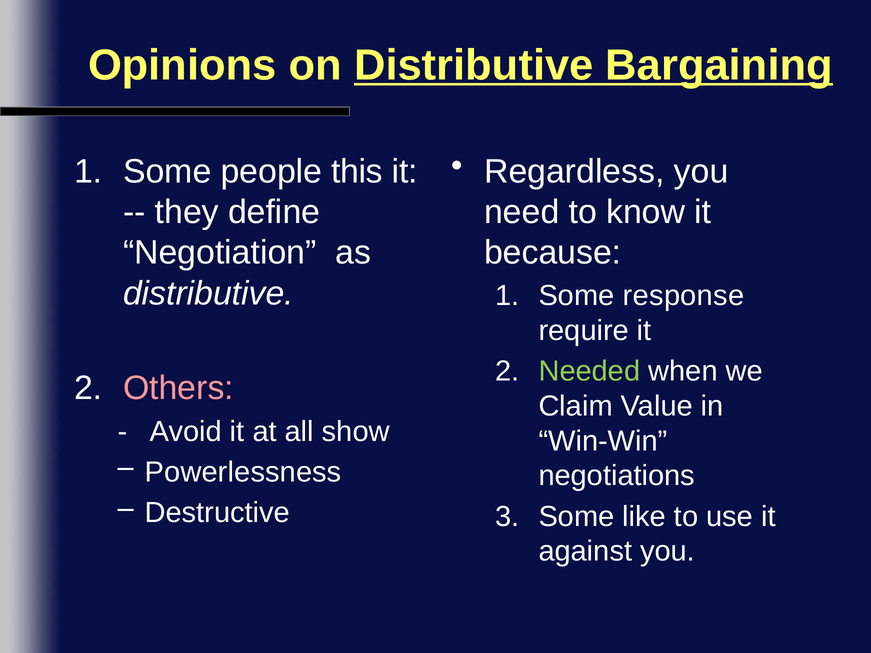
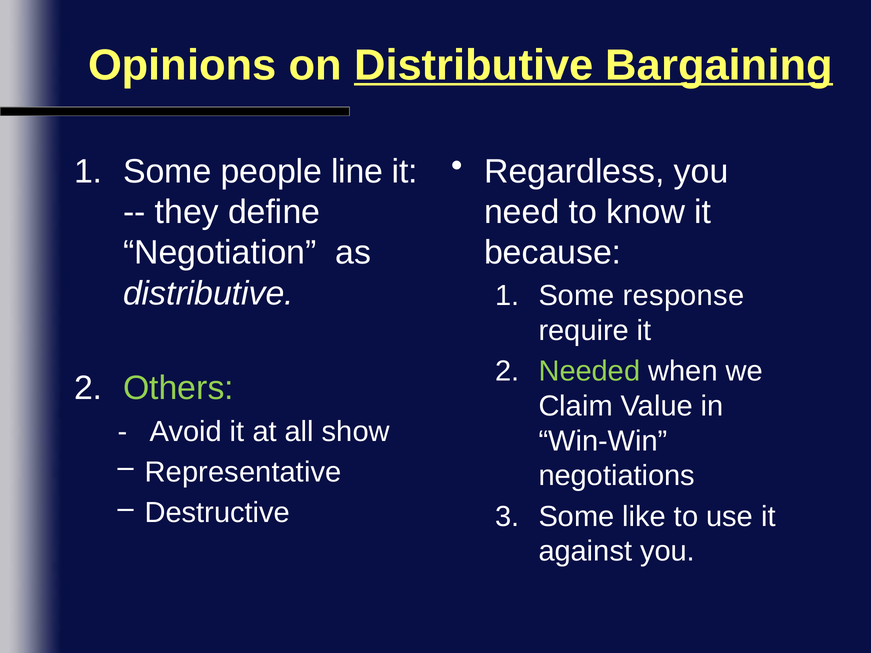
this: this -> line (357, 171)
Others colour: pink -> light green (178, 388)
Powerlessness: Powerlessness -> Representative (243, 472)
